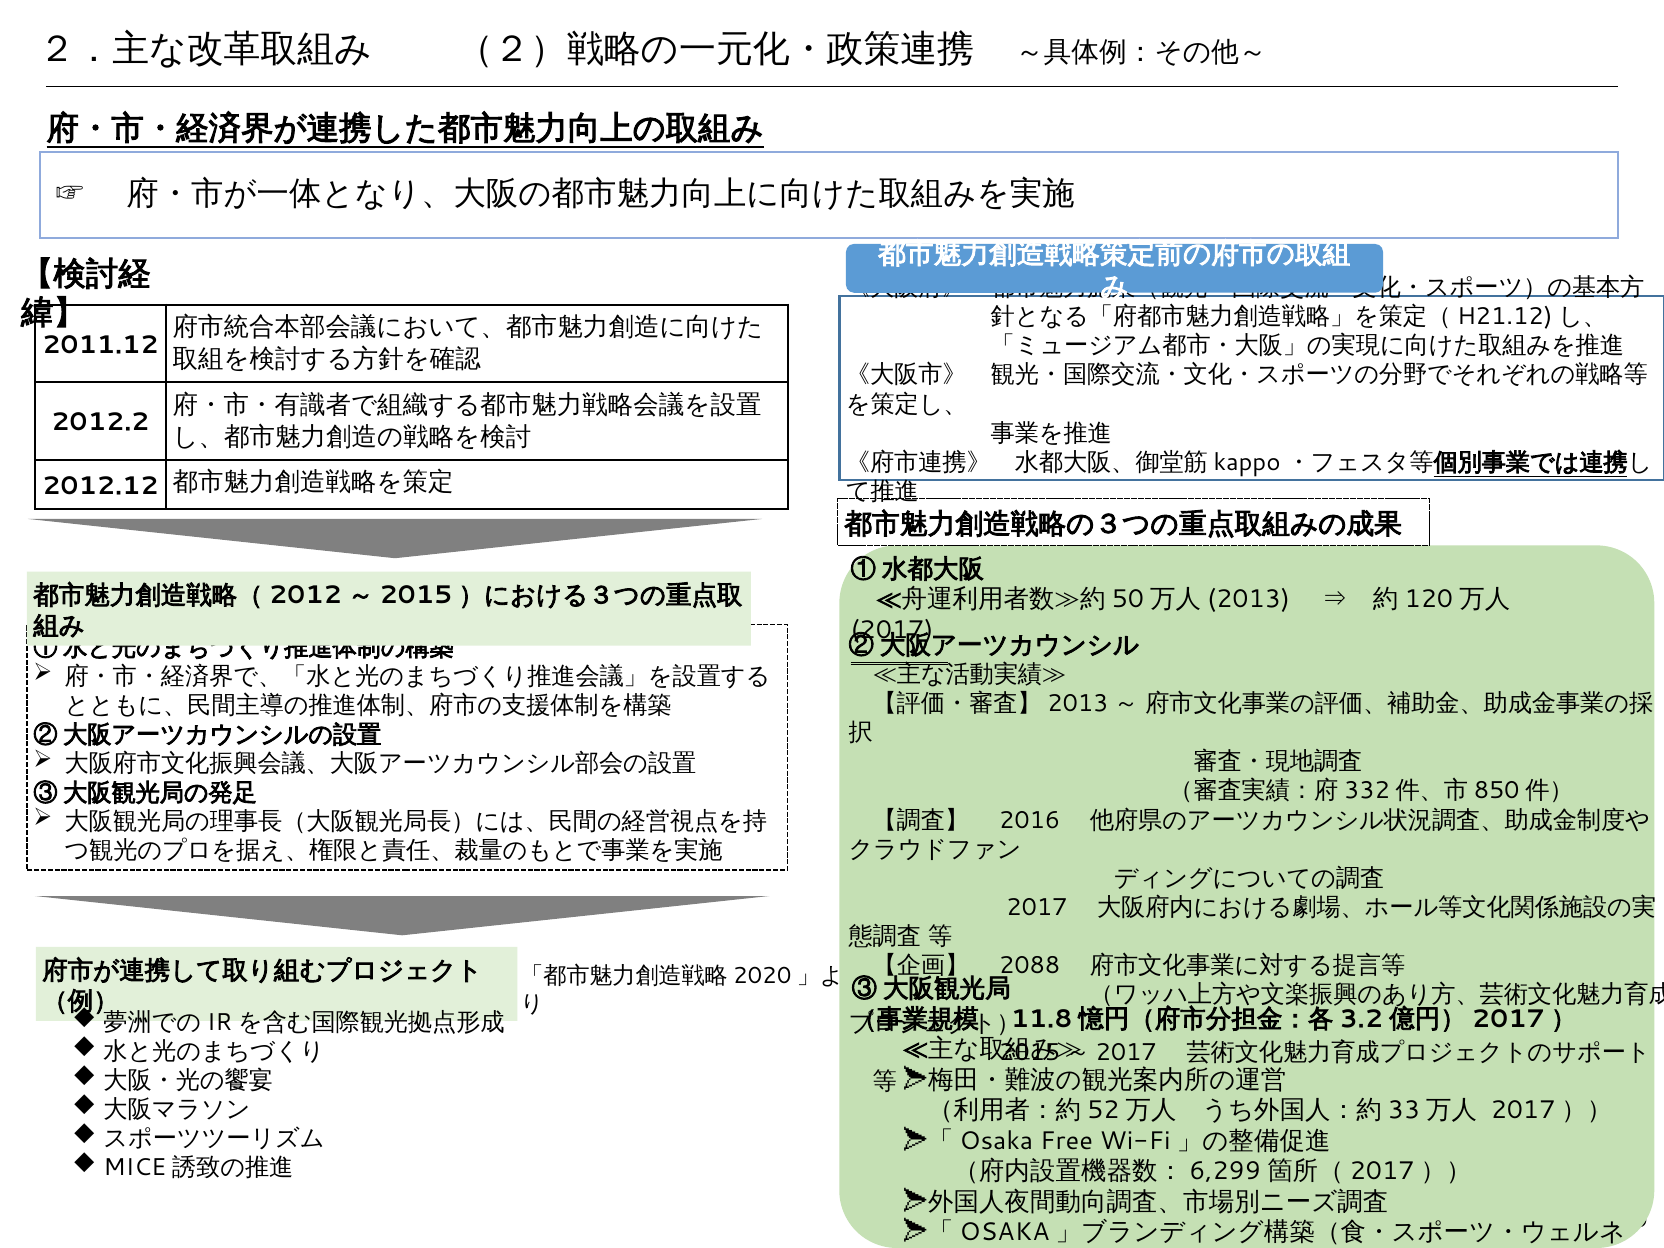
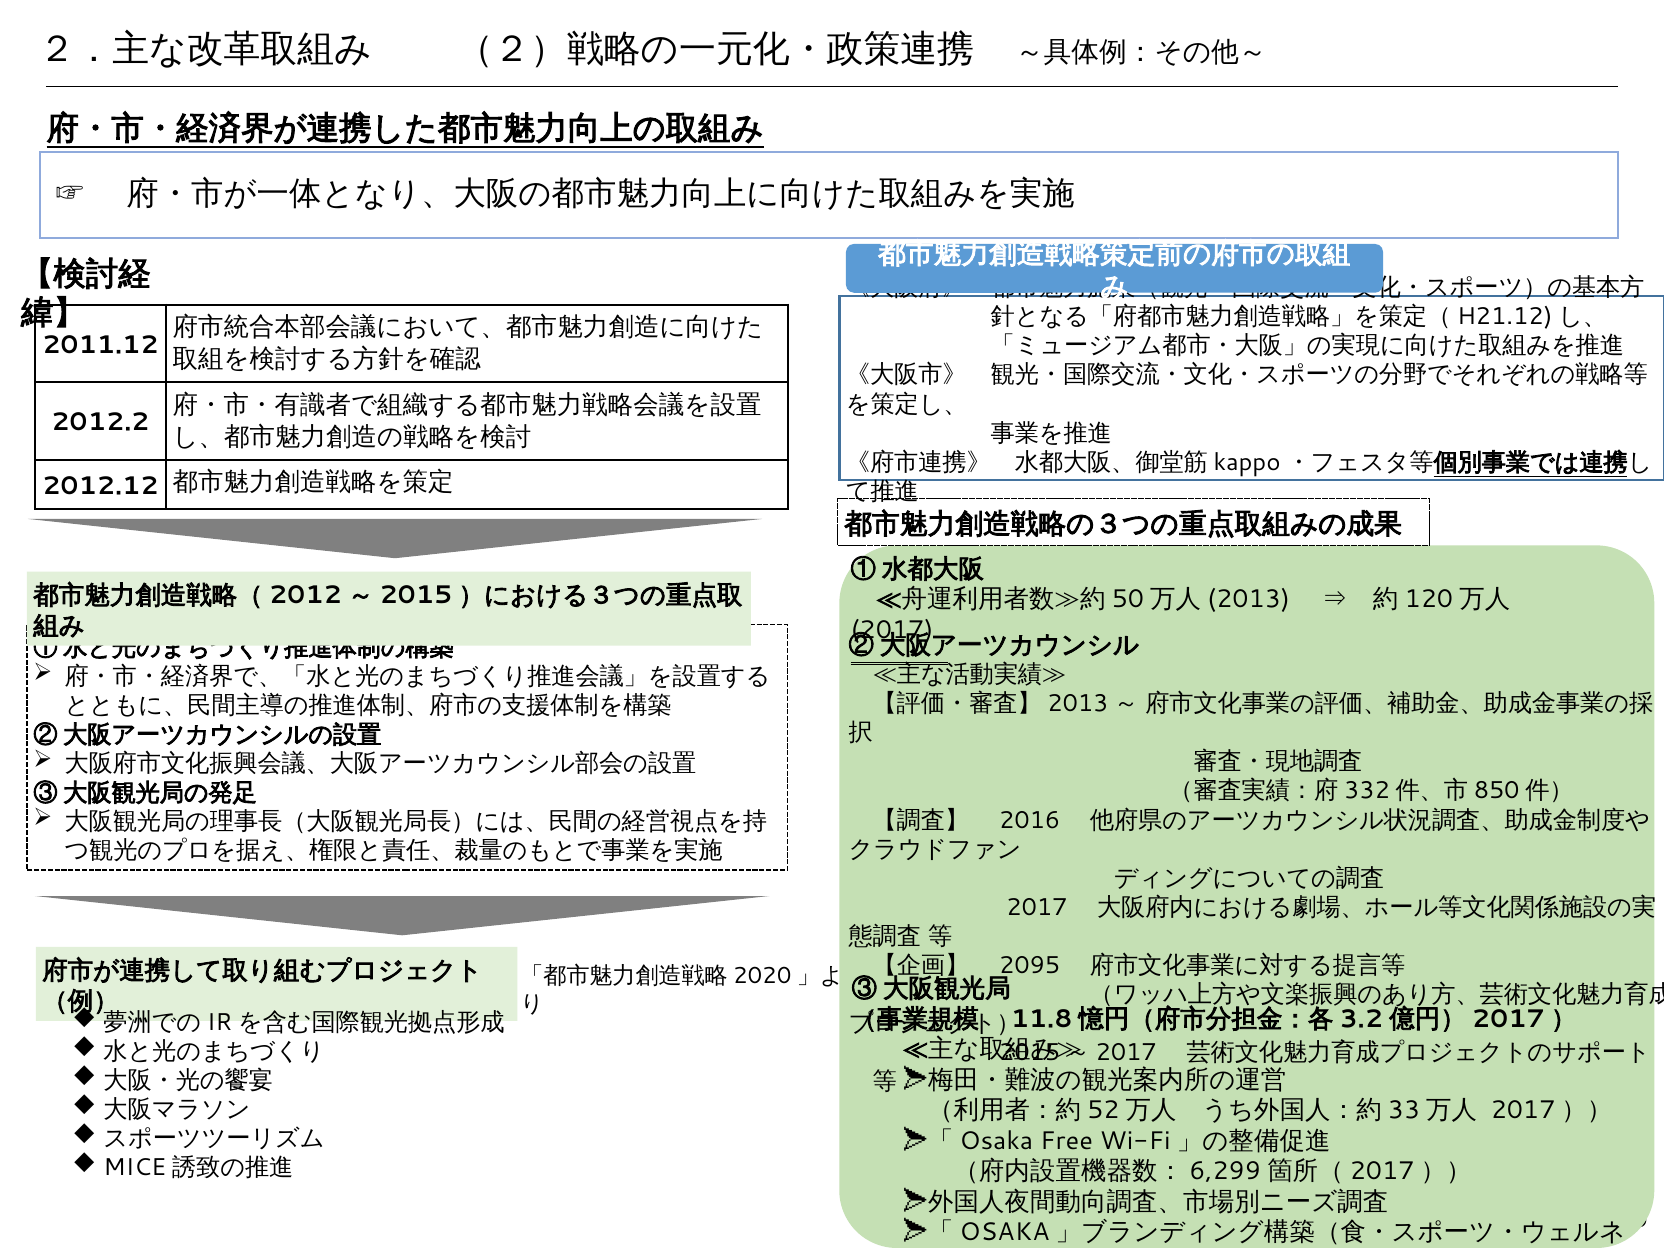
2088: 2088 -> 2095 (1030, 966)
